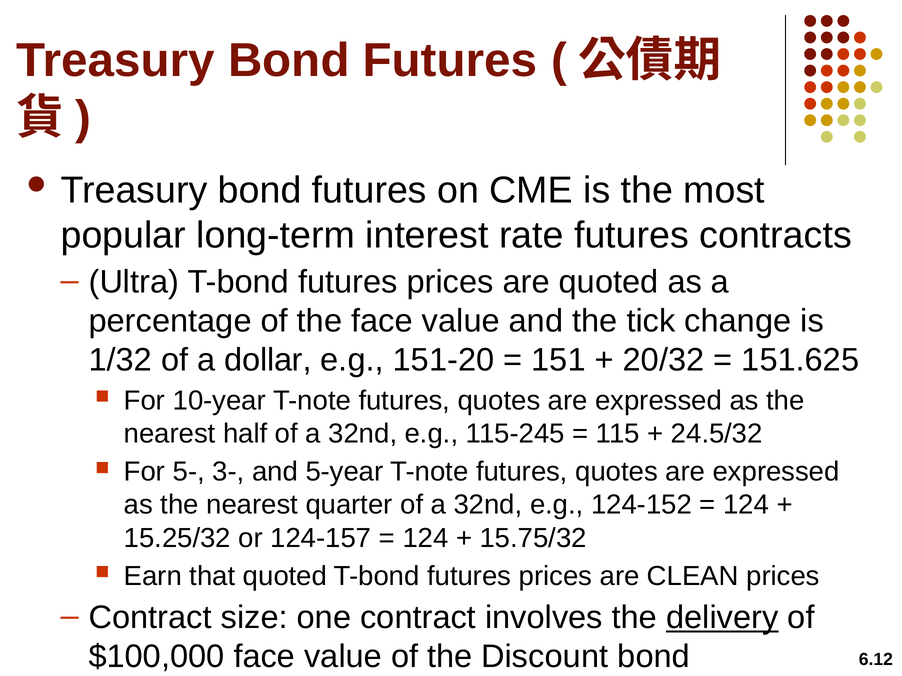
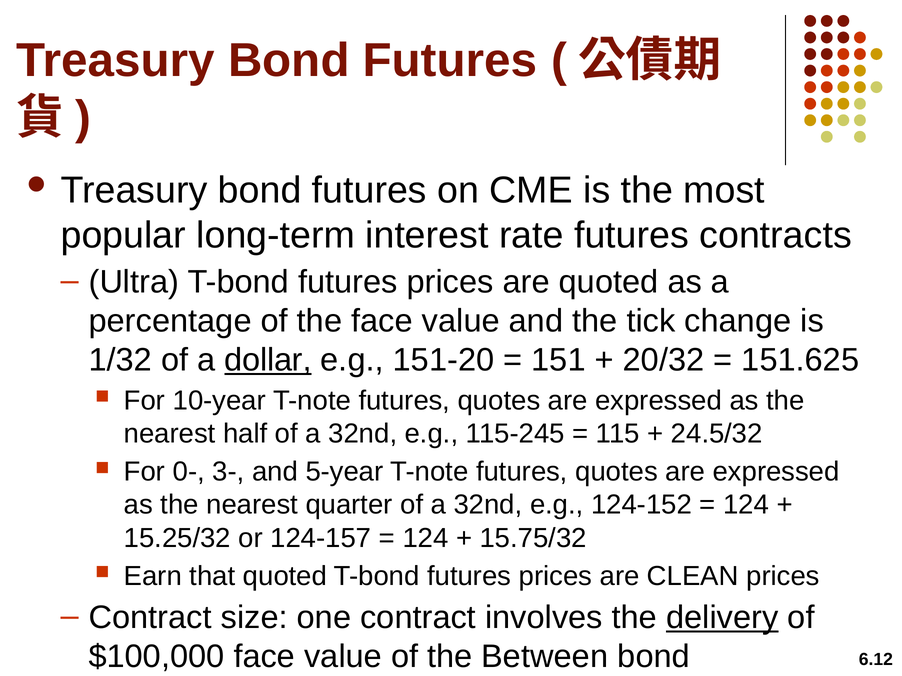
dollar underline: none -> present (268, 360)
5-: 5- -> 0- (189, 472)
Discount: Discount -> Between (545, 657)
